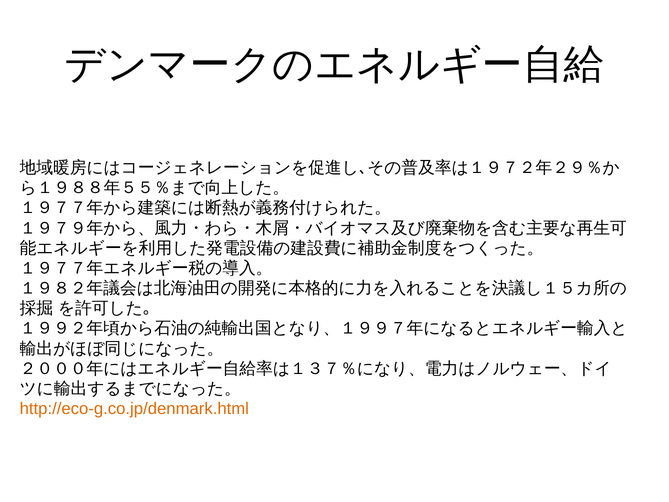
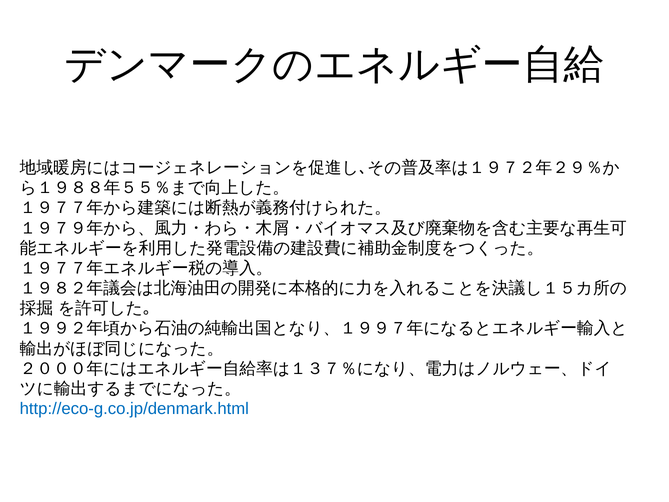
http://eco-g.co.jp/denmark.html colour: orange -> blue (134, 409)
